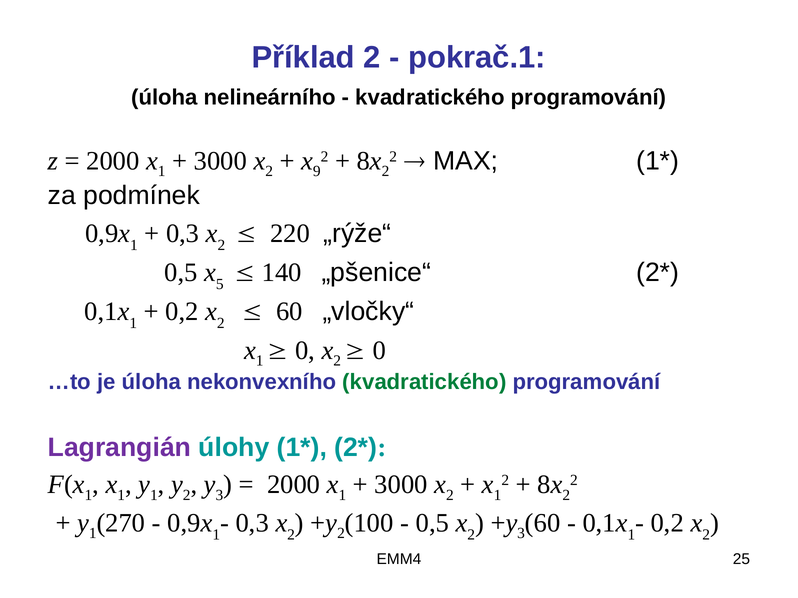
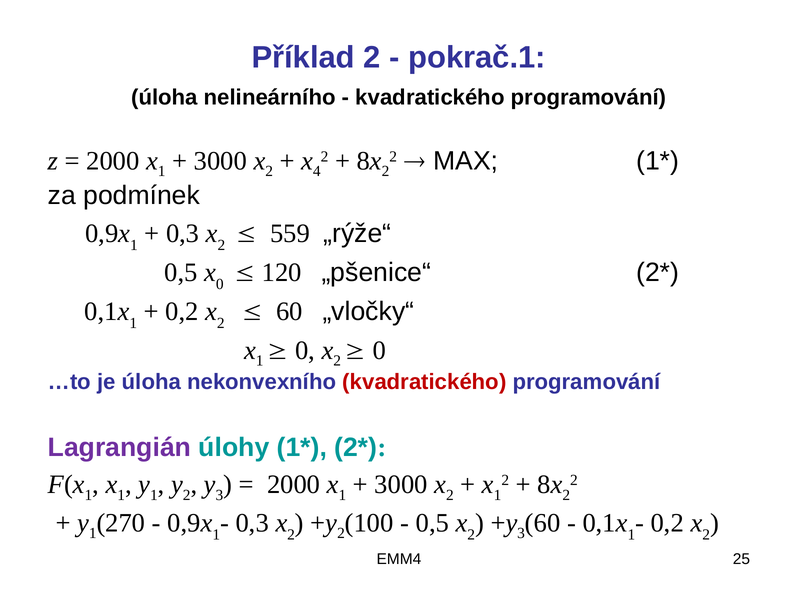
9: 9 -> 4 (317, 171)
220: 220 -> 559 (290, 233)
5: 5 -> 0 (220, 284)
140: 140 -> 120 (282, 273)
kvadratického colour: green -> red (424, 382)
